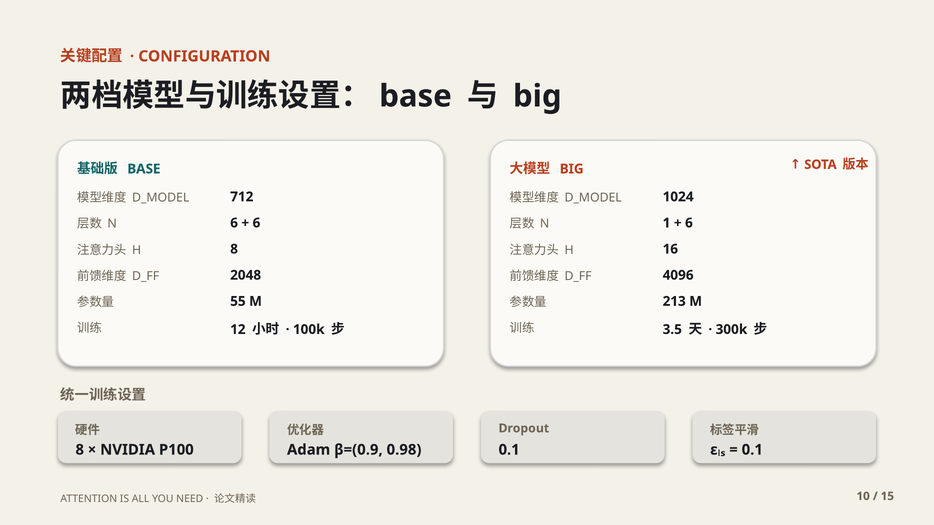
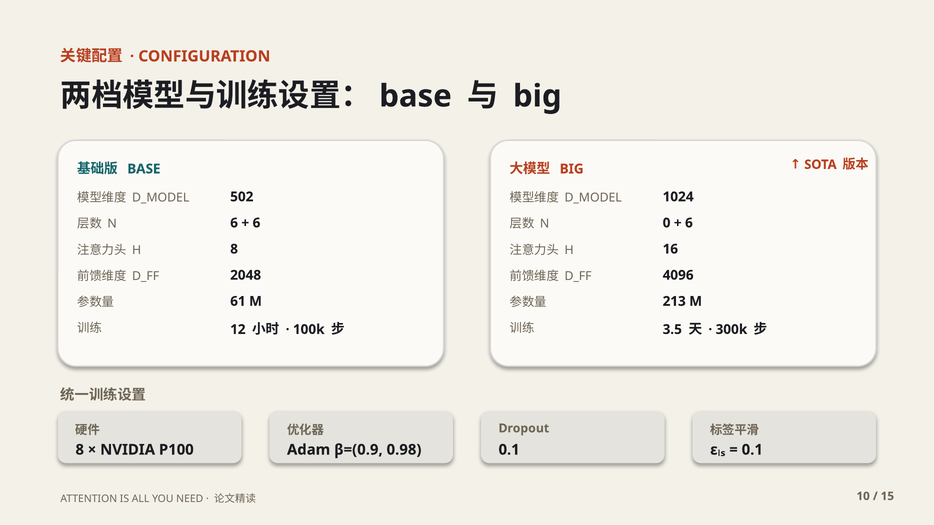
712: 712 -> 502 (242, 197)
1: 1 -> 0 (667, 223)
55: 55 -> 61 (238, 302)
